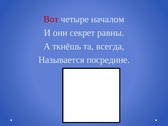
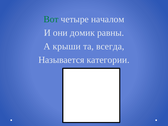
Вот colour: red -> green (51, 19)
секрет: секрет -> домик (82, 33)
ткнёшь: ткнёшь -> крыши (67, 46)
посредине: посредине -> категории (108, 60)
